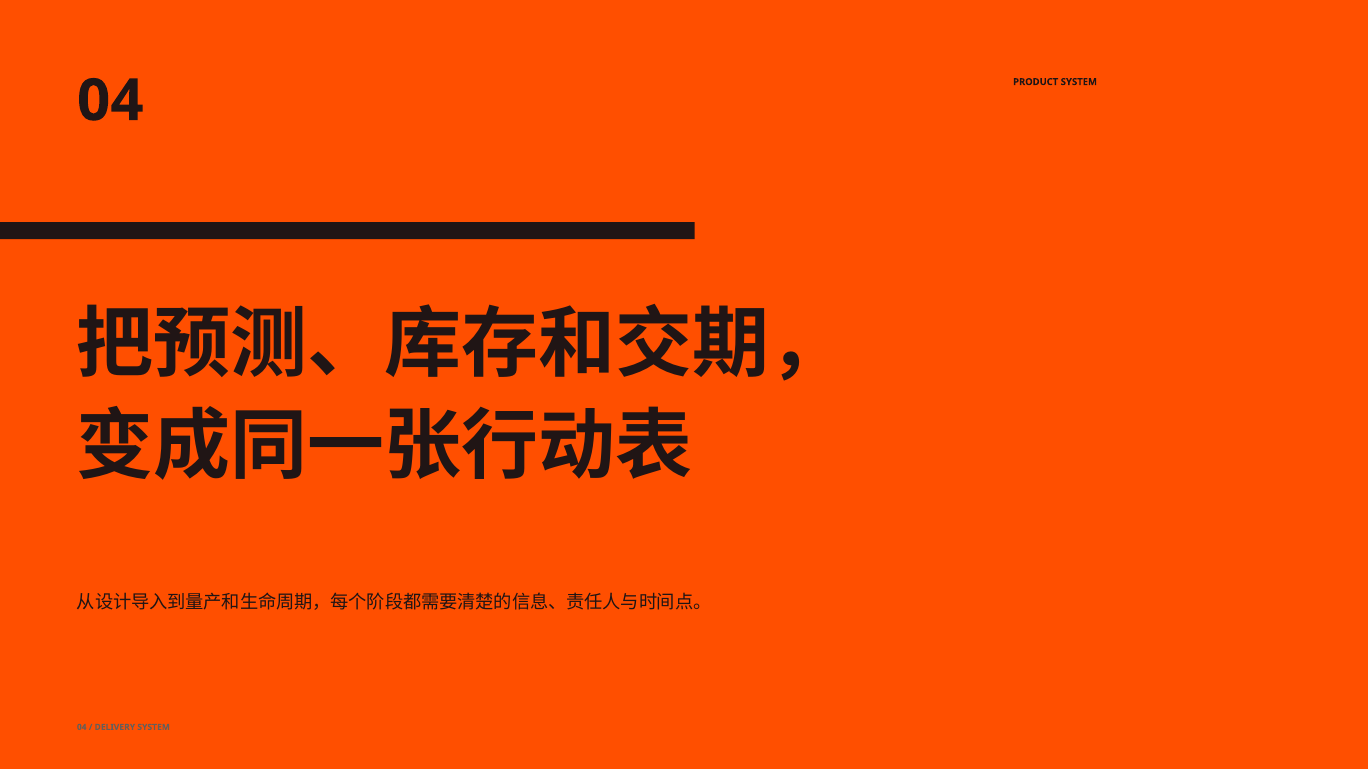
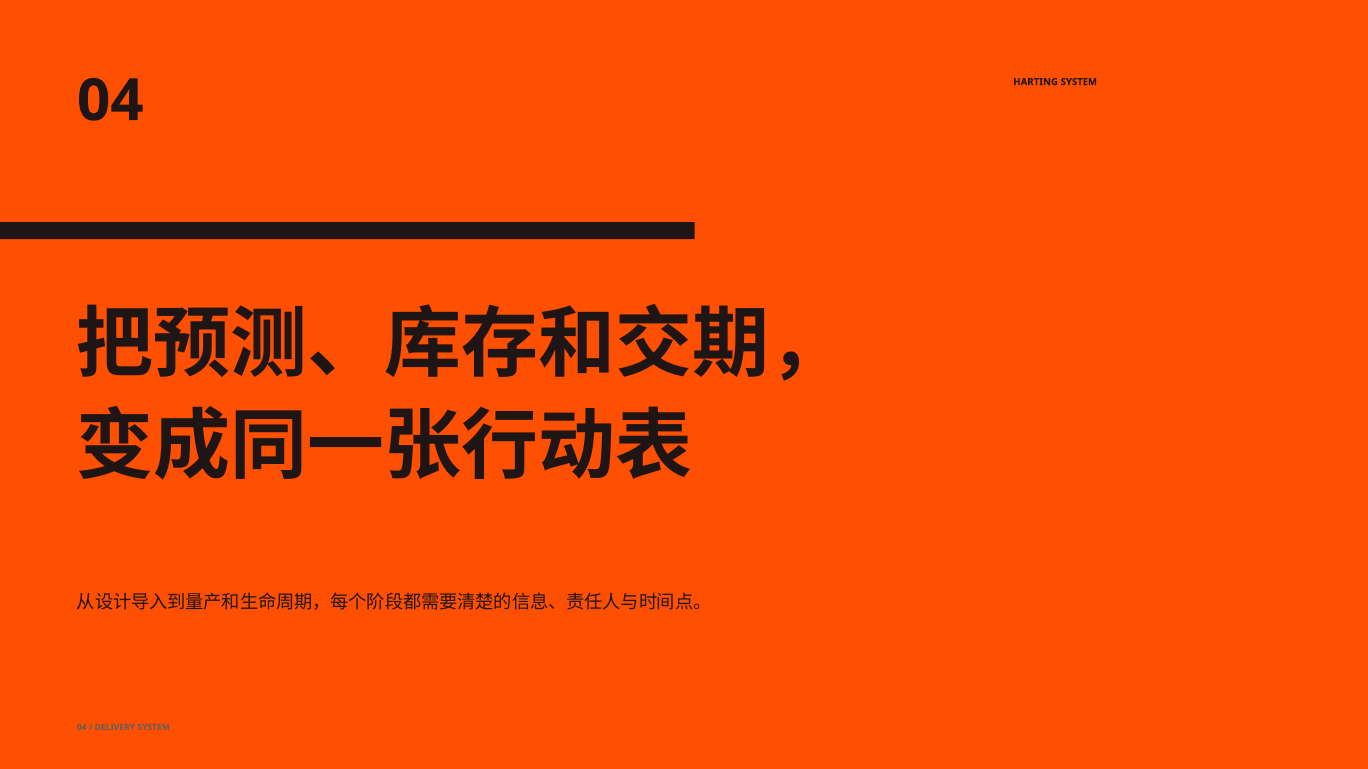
PRODUCT: PRODUCT -> HARTING (1036, 82)
